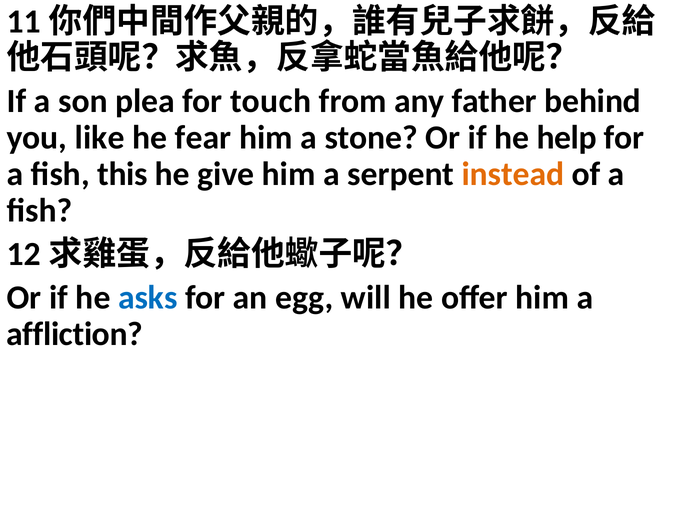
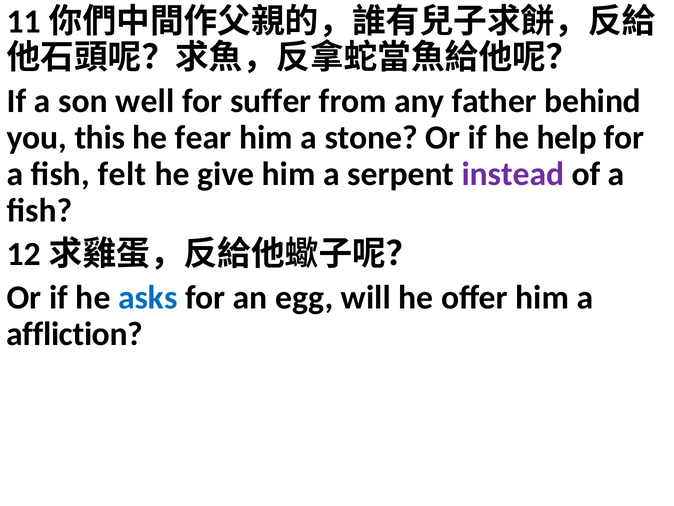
plea: plea -> well (145, 101)
touch: touch -> suffer (271, 101)
like: like -> this (100, 138)
this: this -> felt (122, 174)
instead colour: orange -> purple (513, 174)
